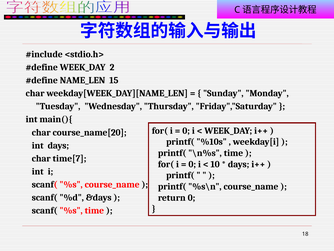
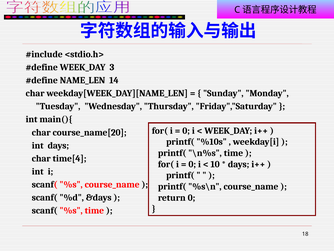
2: 2 -> 3 (112, 67)
15: 15 -> 14 (114, 80)
time[7: time[7 -> time[4 (70, 158)
